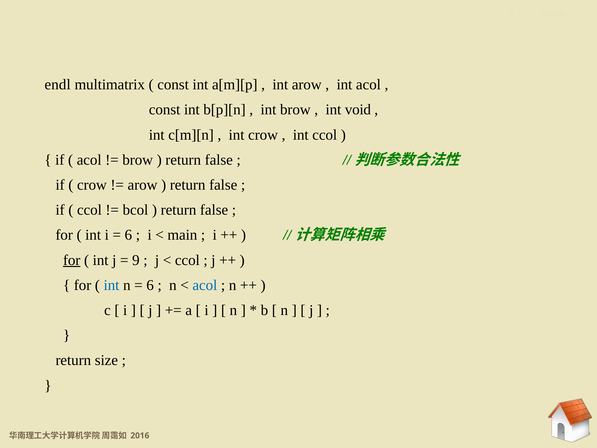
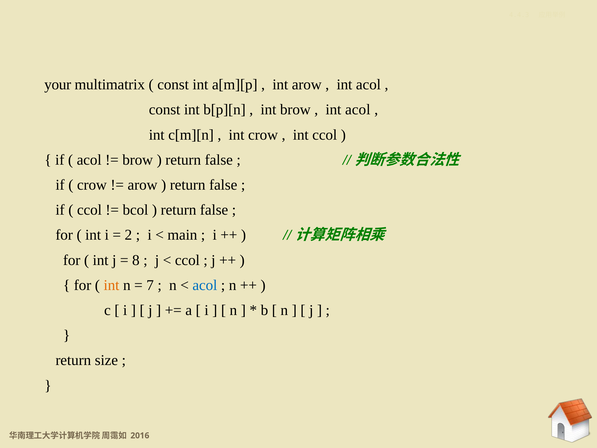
endl: endl -> your (58, 85)
void: void -> acol (358, 110)
6: 6 -> 2 (128, 235)
for underline: present -> none (72, 260)
9: 9 -> 8 (136, 260)
int colour: blue -> orange (112, 285)
6: 6 -> 7 (150, 285)
